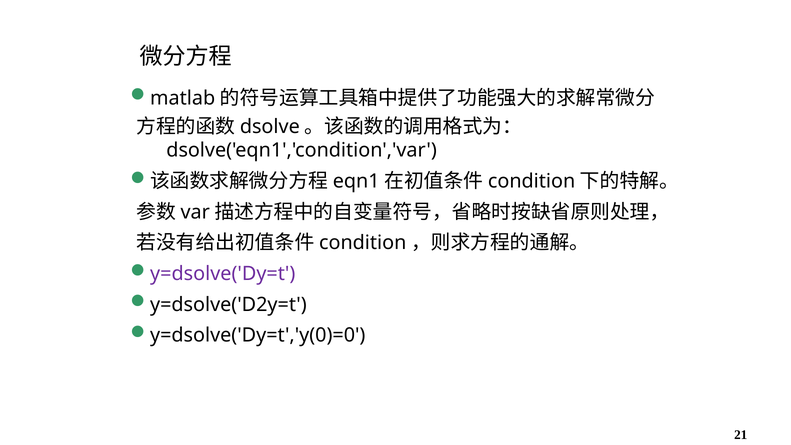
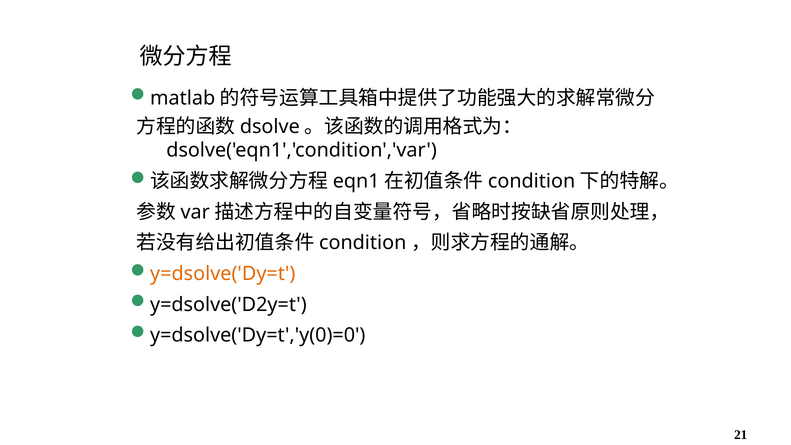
y=dsolve('Dy=t colour: purple -> orange (223, 274)
